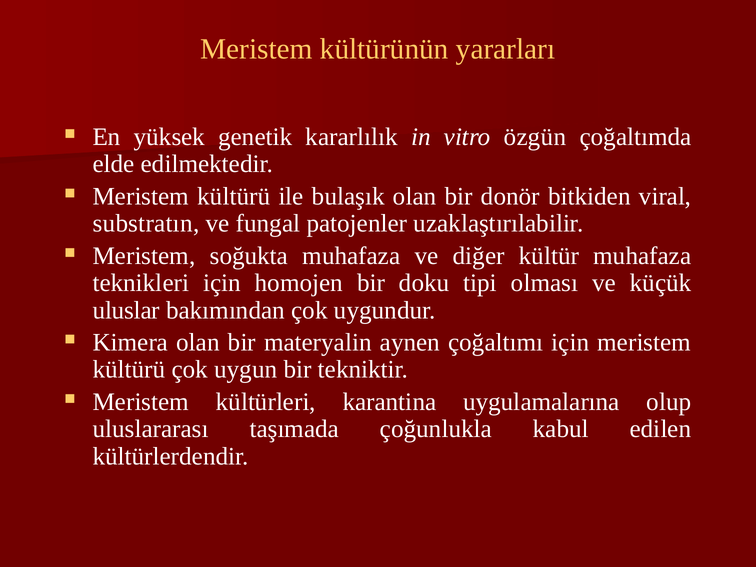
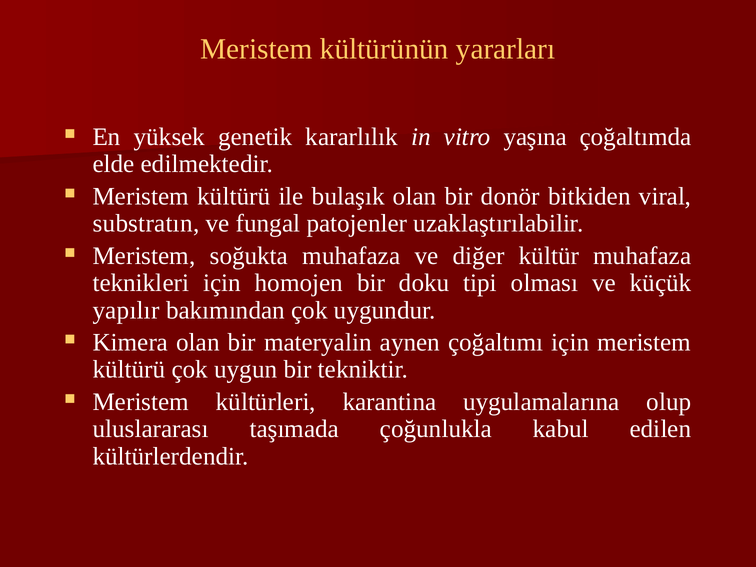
özgün: özgün -> yaşına (535, 137)
uluslar: uluslar -> yapılır (126, 310)
